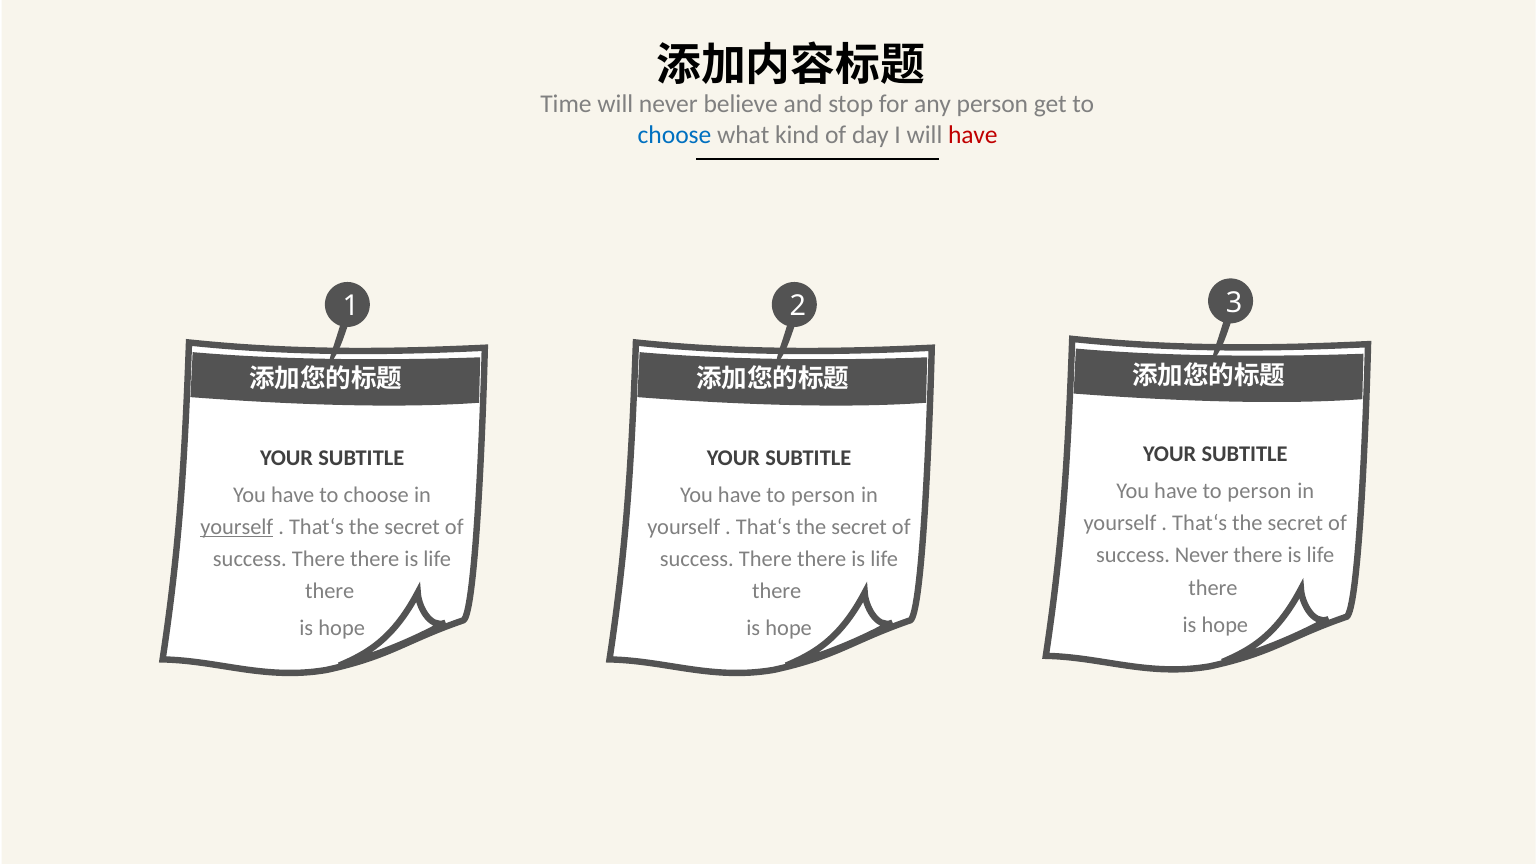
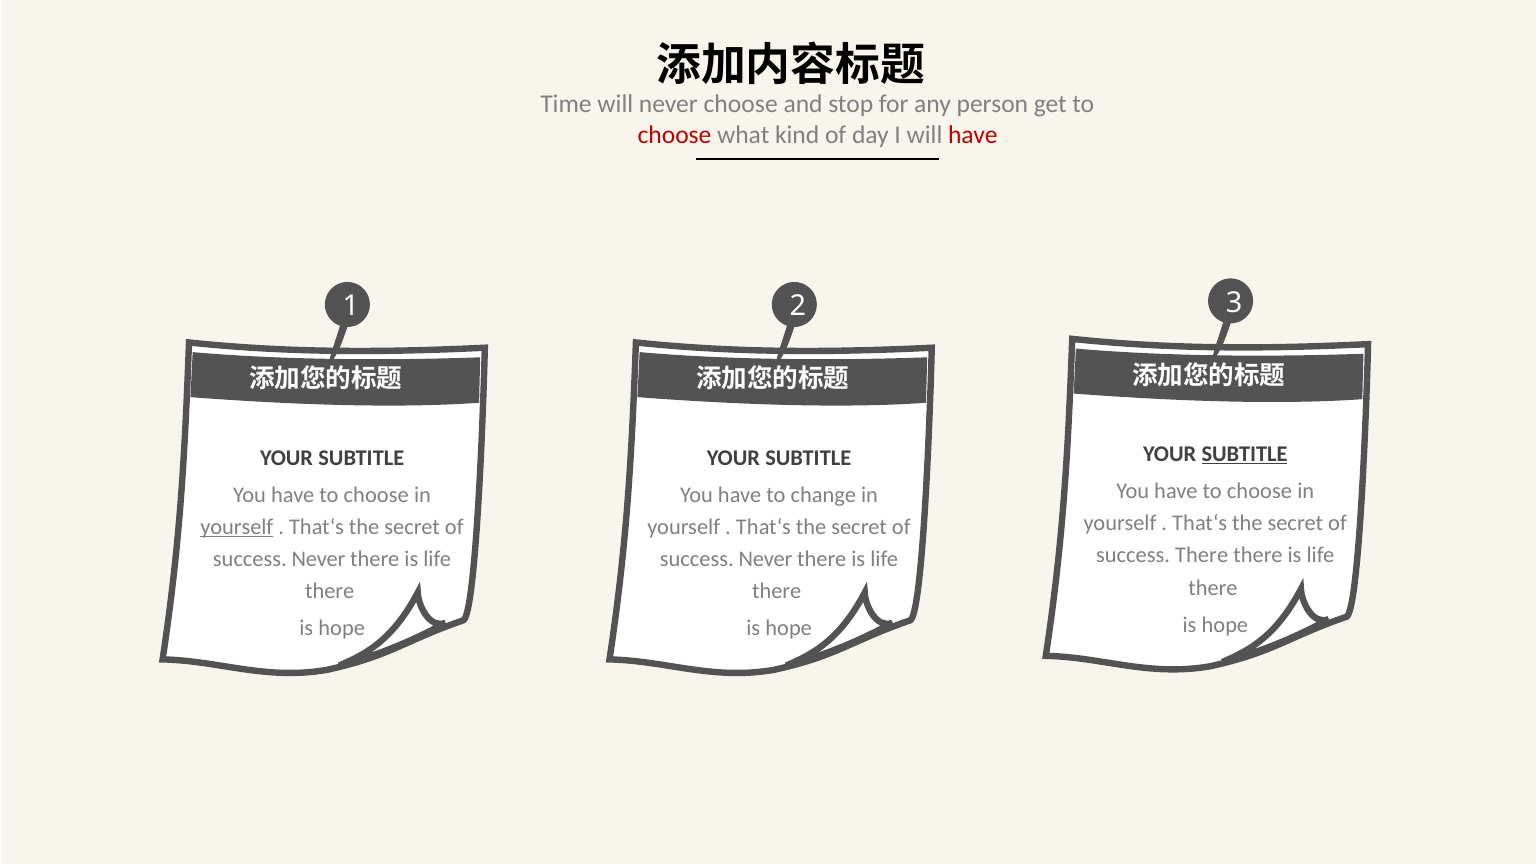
never believe: believe -> choose (741, 104)
choose colour: blue -> red (675, 135)
SUBTITLE underline: none -> present (1245, 454)
person: person -> choose (1259, 491)
person: person -> change (823, 495)
success Never: Never -> There (1202, 556)
There: There -> Never (319, 559)
There: There -> Never (766, 559)
